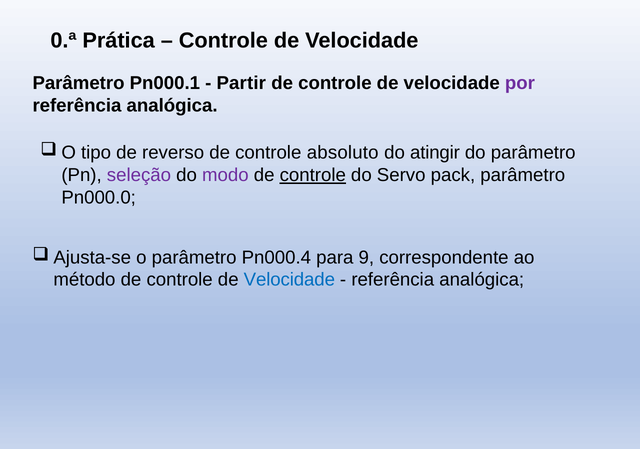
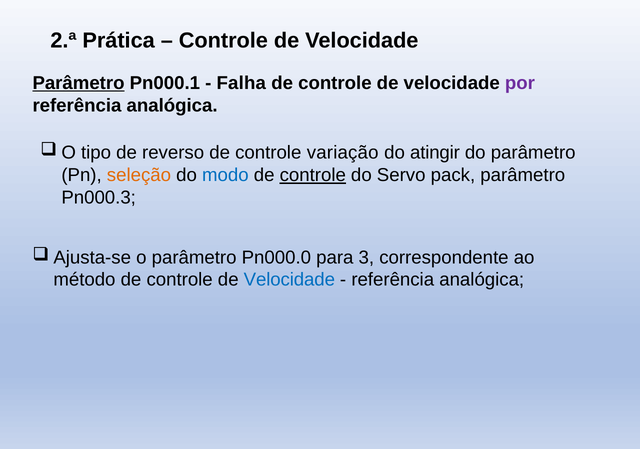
0.ª: 0.ª -> 2.ª (63, 41)
Parâmetro underline: none -> present (79, 83)
Partir: Partir -> Falha (241, 83)
absoluto: absoluto -> variação (343, 153)
seleção colour: purple -> orange (139, 175)
modo colour: purple -> blue (225, 175)
Pn000.0: Pn000.0 -> Pn000.3 (99, 197)
Pn000.4: Pn000.4 -> Pn000.0 (276, 257)
9: 9 -> 3 (366, 257)
